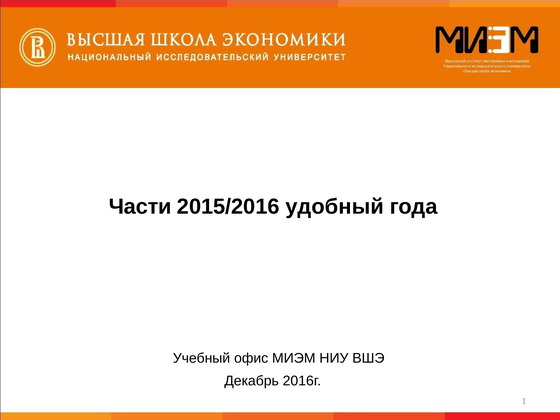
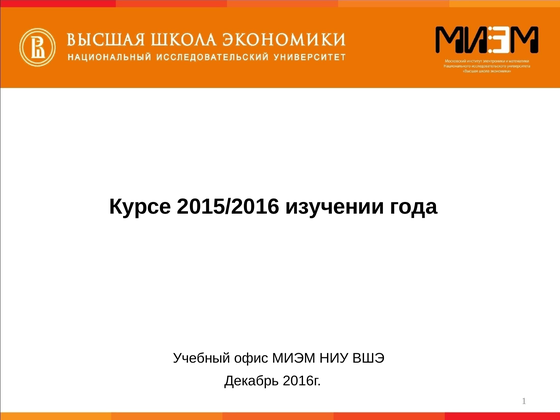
Части: Части -> Курсе (140, 207)
удобный: удобный -> изучении (335, 207)
